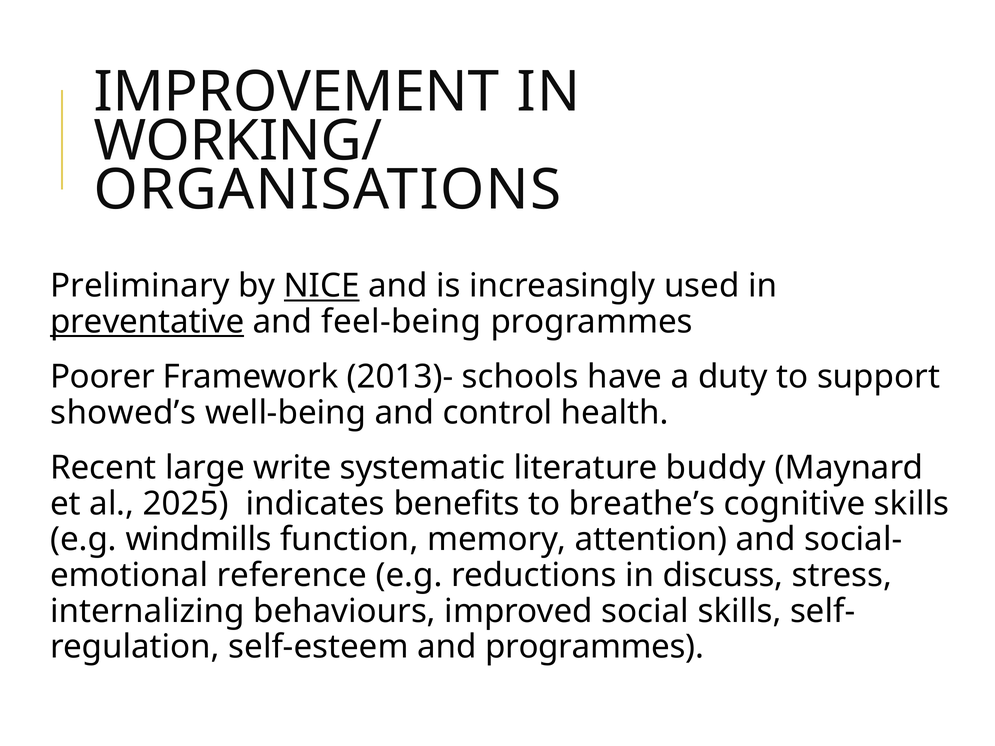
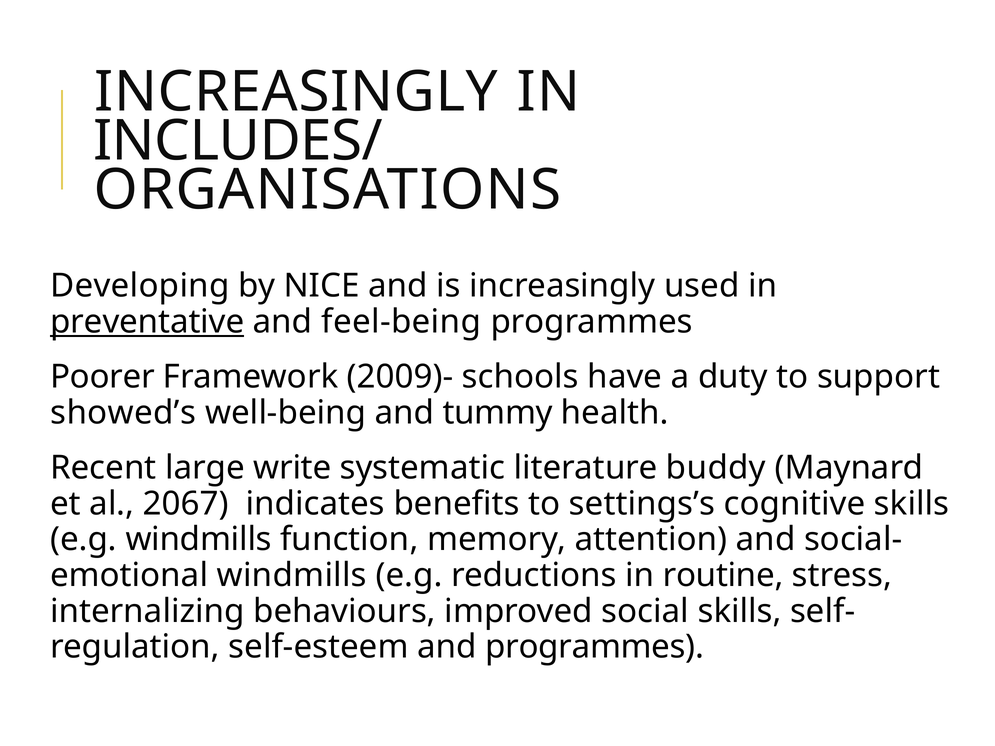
IMPROVEMENT: IMPROVEMENT -> INCREASINGLY (296, 92)
WORKING/: WORKING/ -> INCLUDES/ (238, 141)
Preliminary: Preliminary -> Developing (140, 286)
NICE underline: present -> none (322, 286)
2013)-: 2013)- -> 2009)- (400, 377)
control: control -> tummy (498, 413)
2025: 2025 -> 2067 (186, 504)
breathe’s: breathe’s -> settings’s (642, 504)
reference: reference -> windmills (292, 575)
discuss: discuss -> routine (723, 575)
